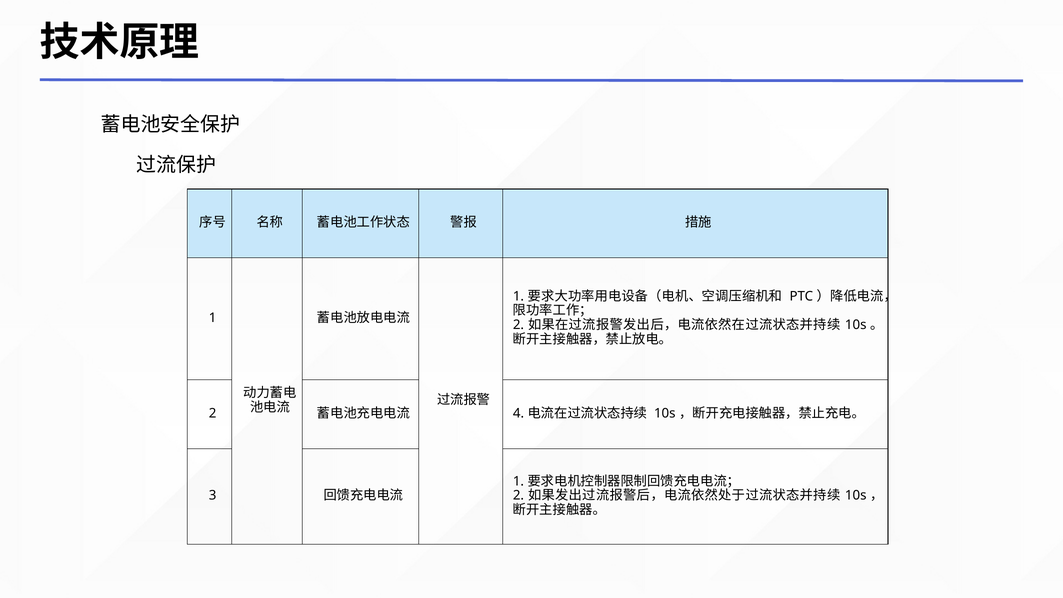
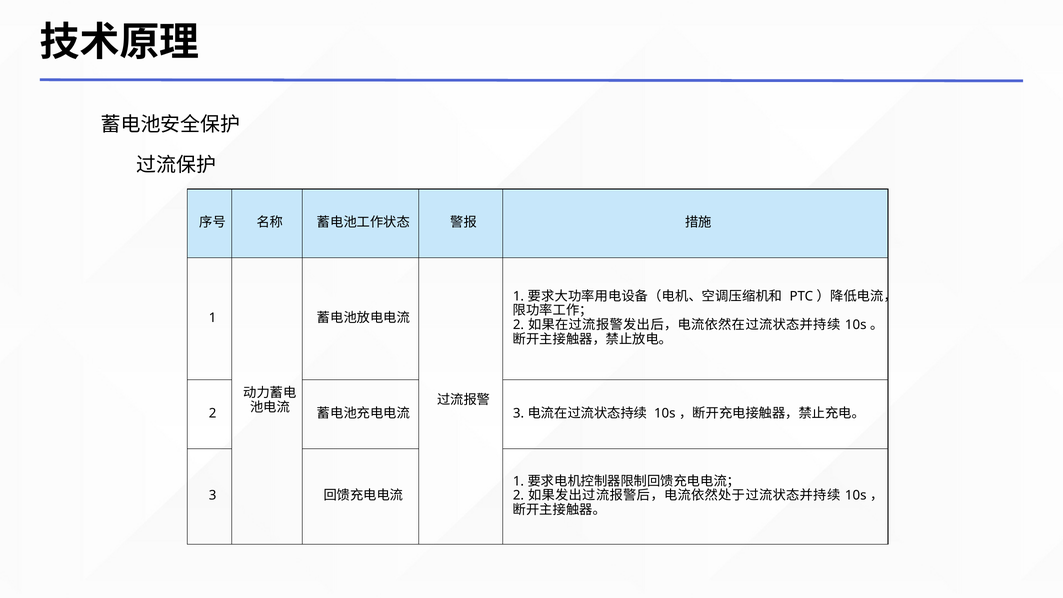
4: 4 -> 3 (519, 413)
